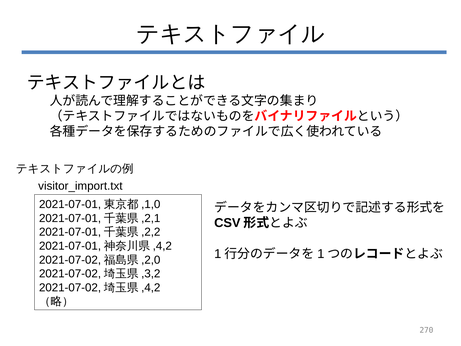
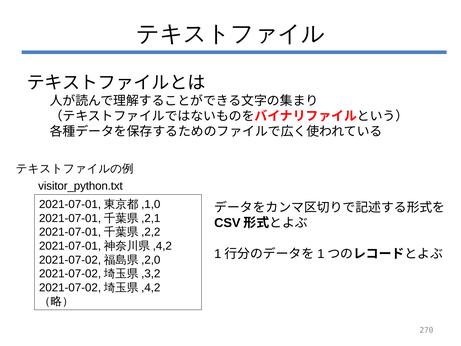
visitor_import.txt: visitor_import.txt -> visitor_python.txt (80, 186)
